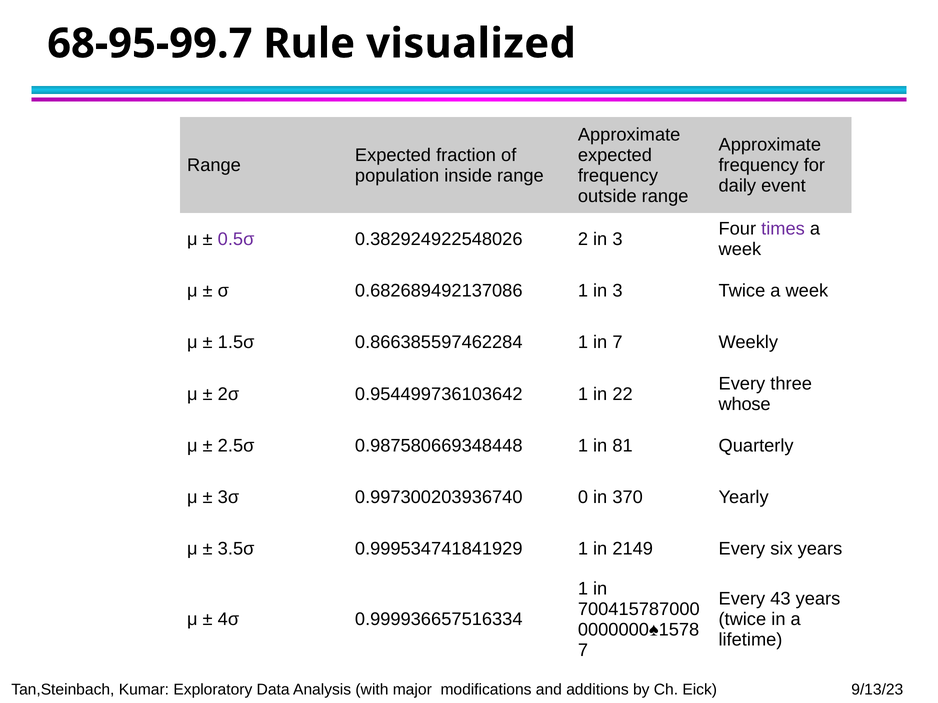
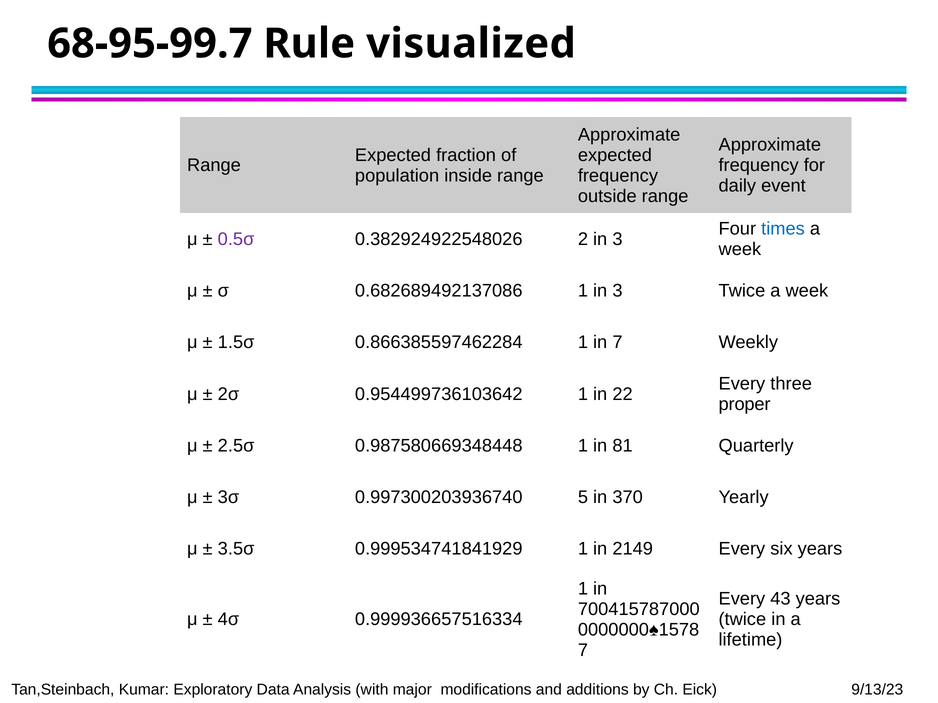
times colour: purple -> blue (783, 229)
whose: whose -> proper (745, 405)
0: 0 -> 5 (583, 498)
